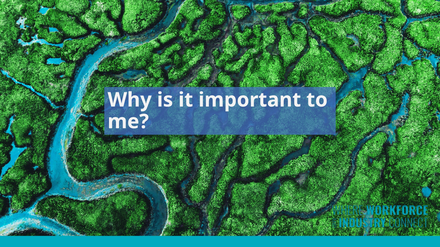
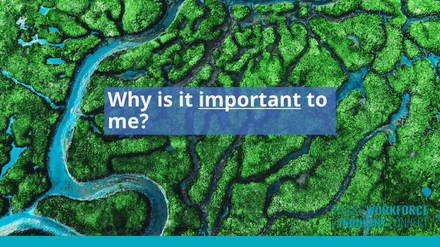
important underline: none -> present (250, 100)
